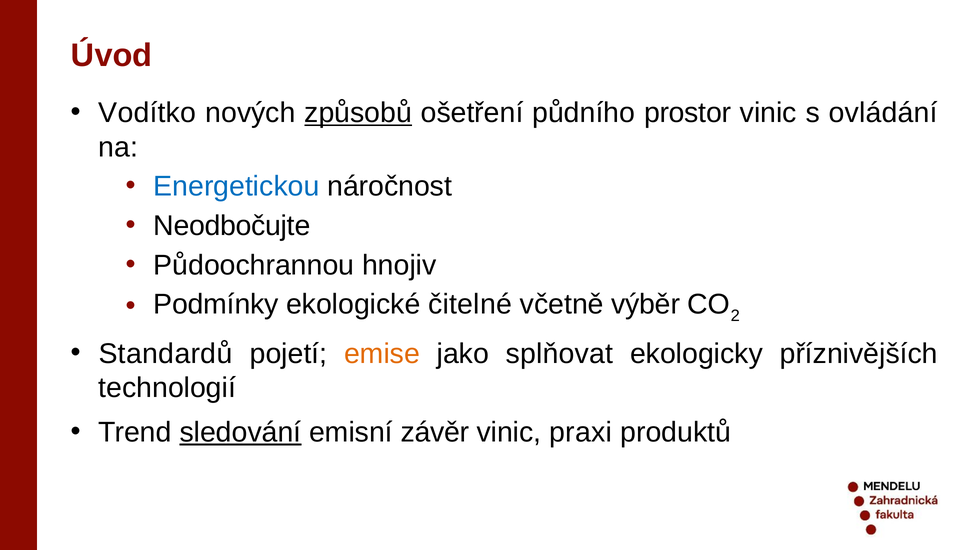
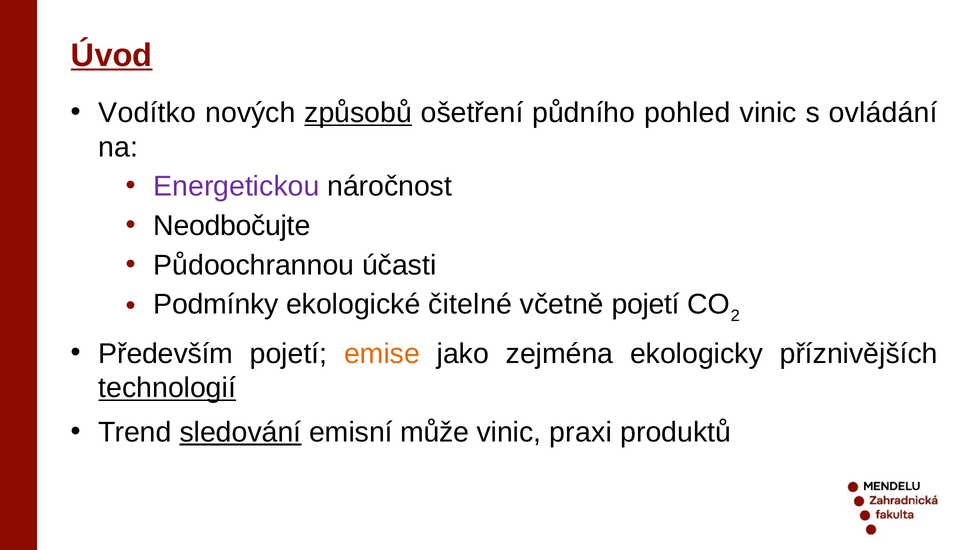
Úvod underline: none -> present (112, 55)
prostor: prostor -> pohled (687, 113)
Energetickou colour: blue -> purple (236, 186)
hnojiv: hnojiv -> účasti (399, 265)
včetně výběr: výběr -> pojetí (646, 304)
Standardů: Standardů -> Především (166, 353)
splňovat: splňovat -> zejména (560, 353)
technologií underline: none -> present (167, 388)
závěr: závěr -> může (435, 432)
